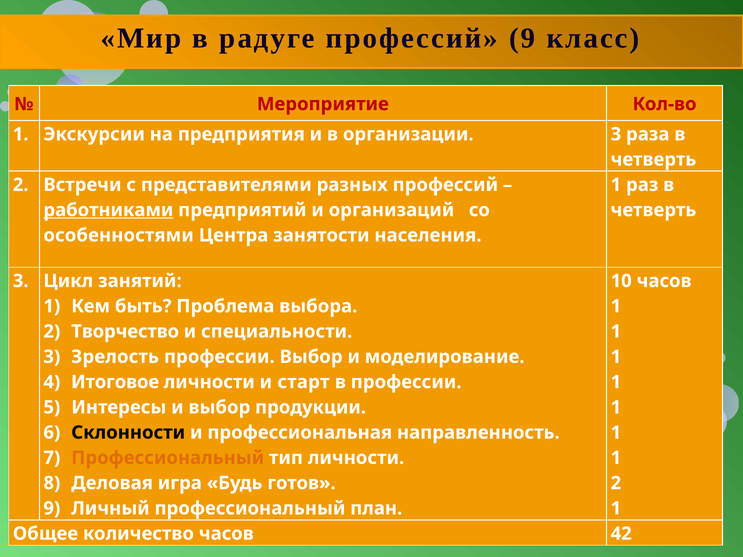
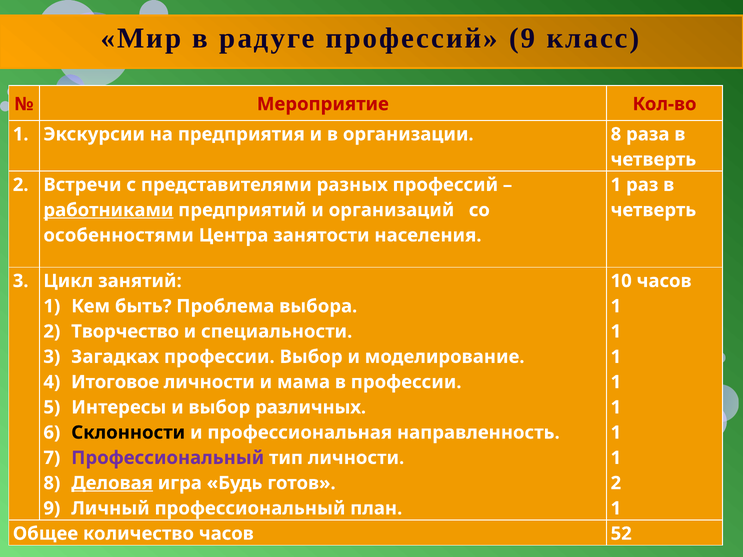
организации 3: 3 -> 8 (616, 134)
Зрелость: Зрелость -> Загадках (115, 357)
старт: старт -> мама (304, 382)
продукции: продукции -> различных (311, 407)
Профессиональный colour: orange -> purple (168, 458)
Деловая underline: none -> present (112, 483)
42: 42 -> 52 (621, 534)
